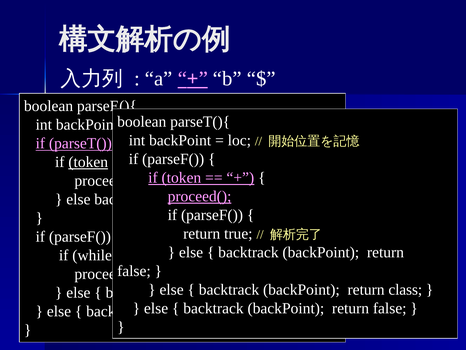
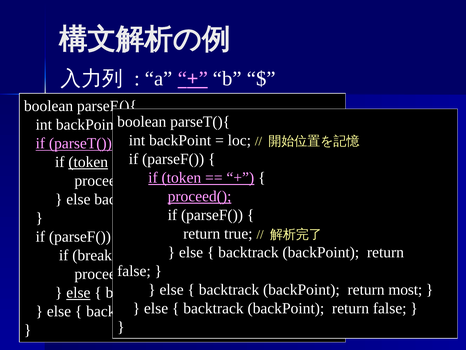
while: while -> break (92, 255)
class: class -> most (405, 289)
else underline: none -> present (78, 292)
